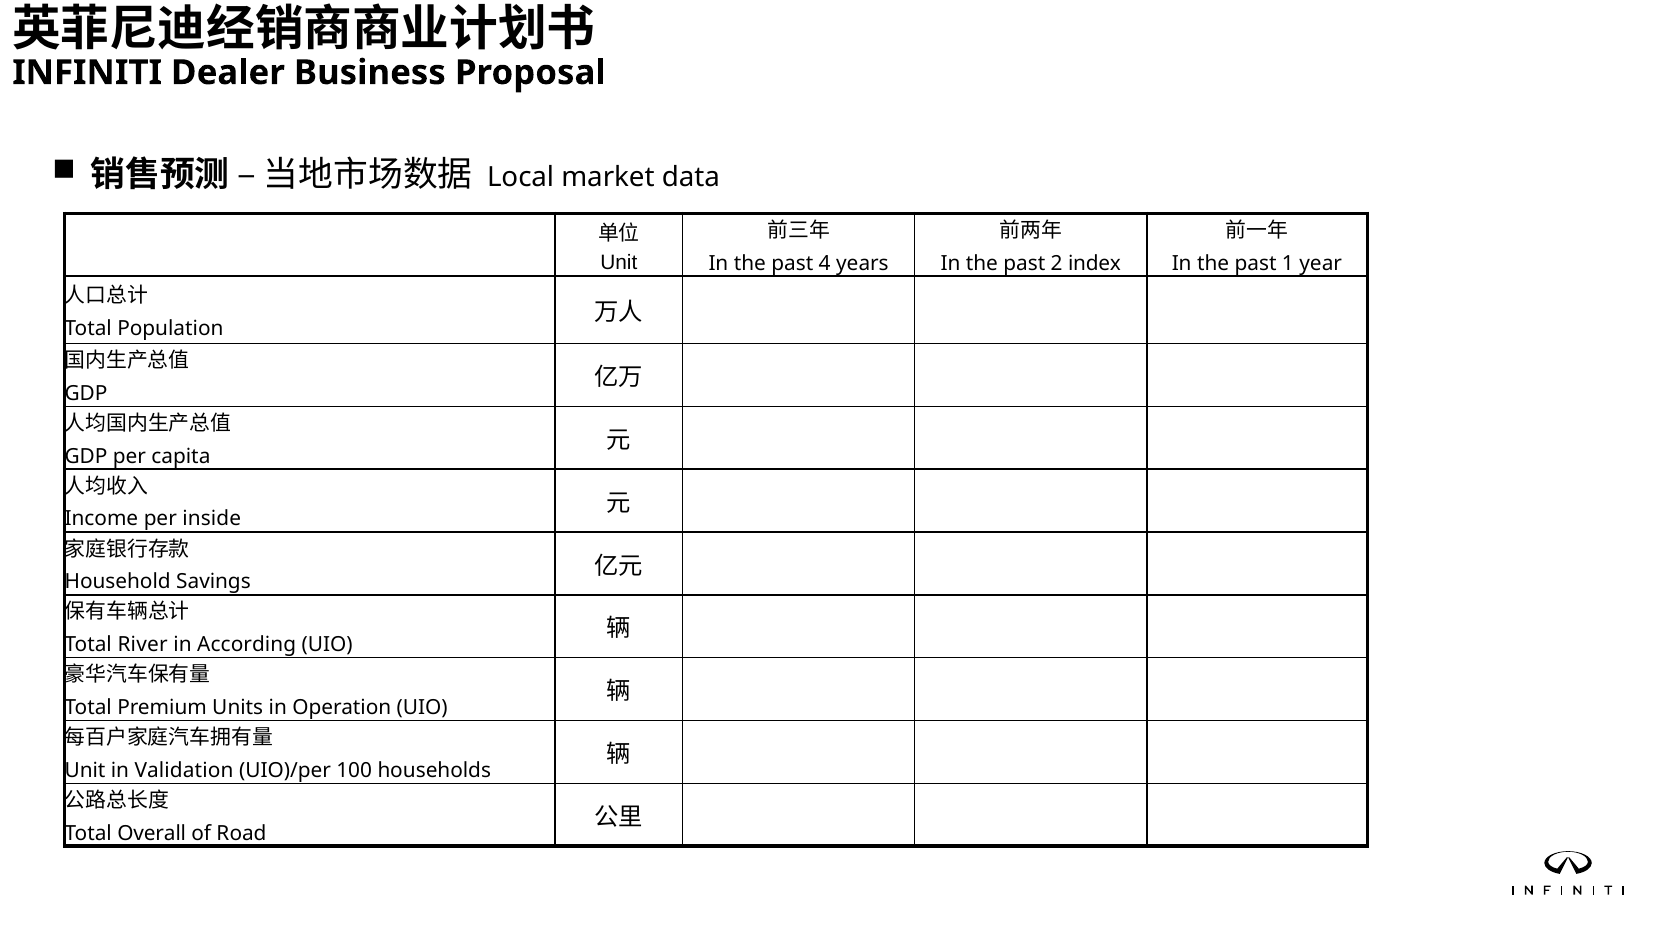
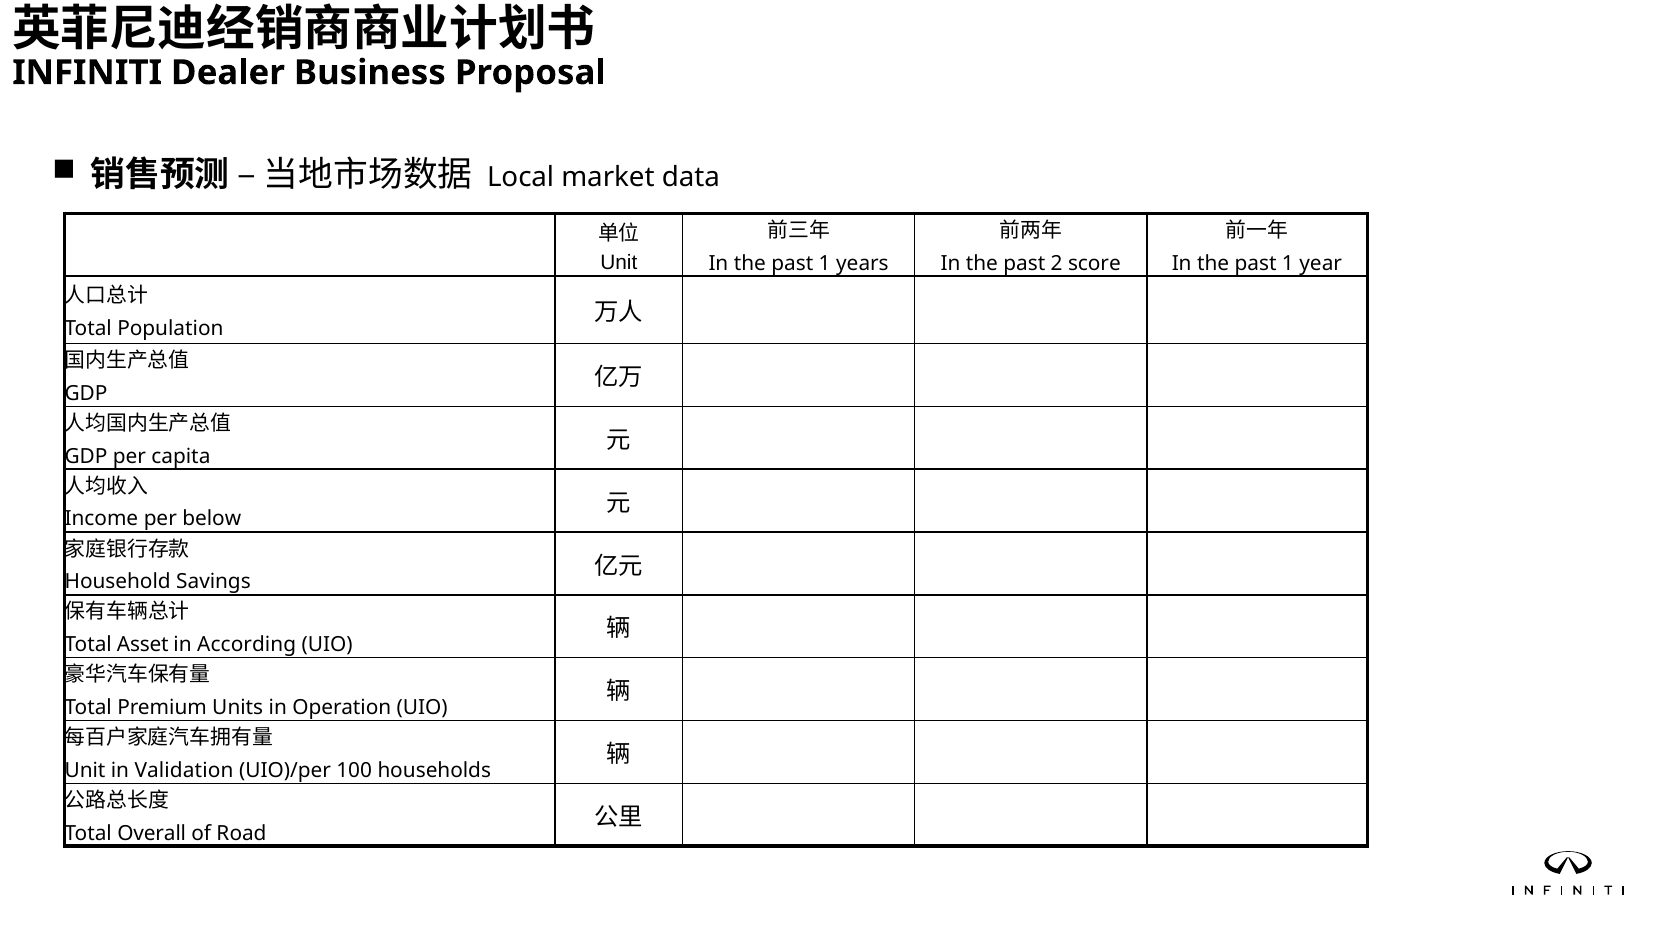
4: 4 -> 1 (825, 263)
index: index -> score (1094, 263)
inside: inside -> below (212, 519)
River: River -> Asset (143, 645)
